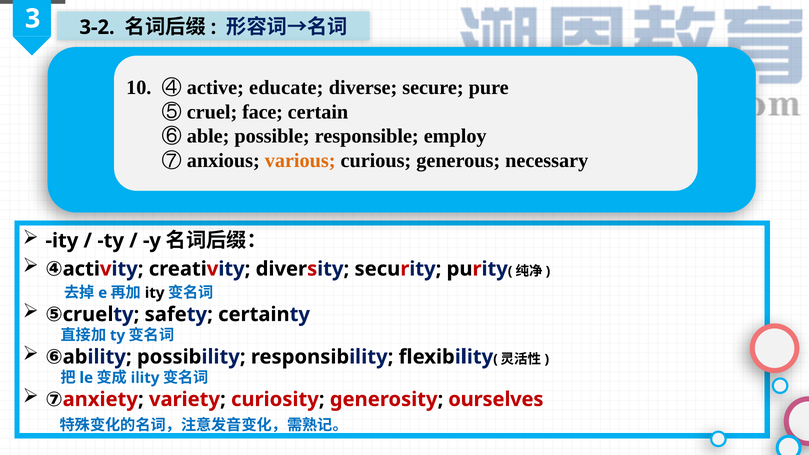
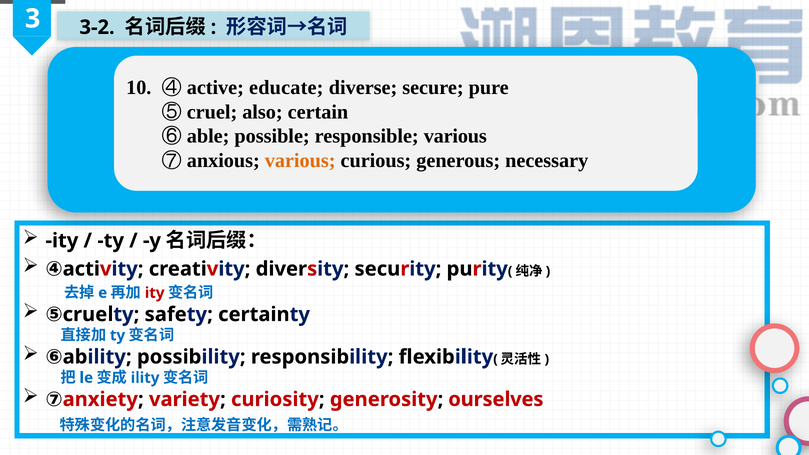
face: face -> also (262, 112)
responsible employ: employ -> various (455, 136)
ity colour: black -> red (155, 293)
